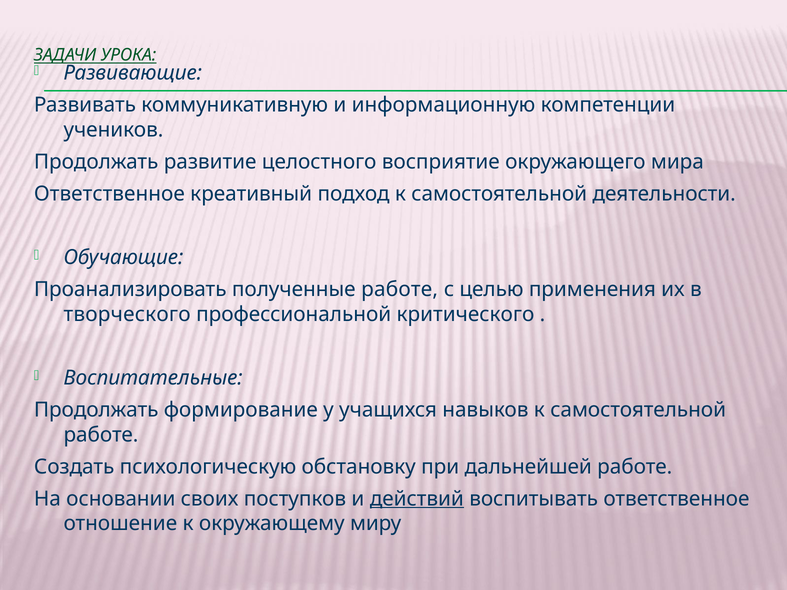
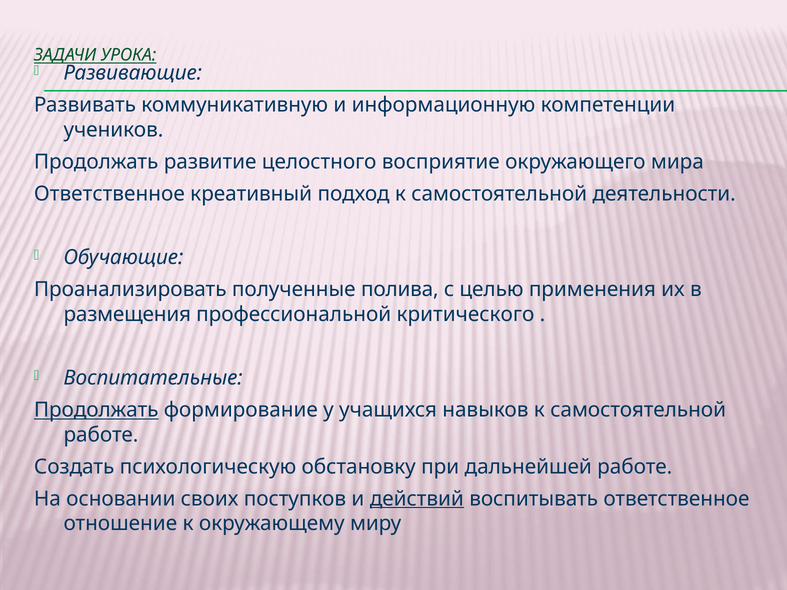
полученные работе: работе -> полива (400, 290)
творческого: творческого -> размещения (127, 314)
Продолжать underline: none -> present (96, 410)
